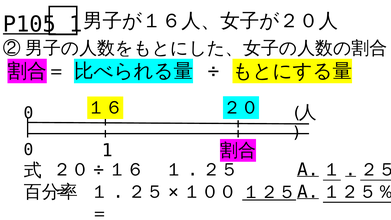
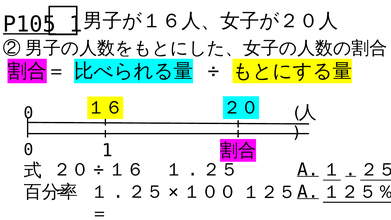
１２５ underline: present -> none (269, 192)
